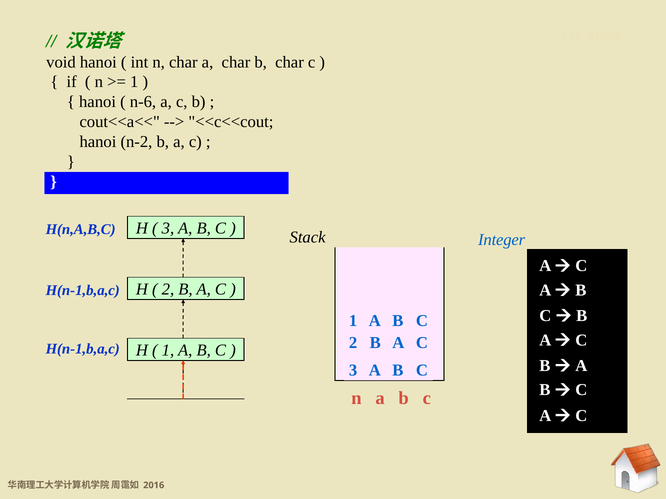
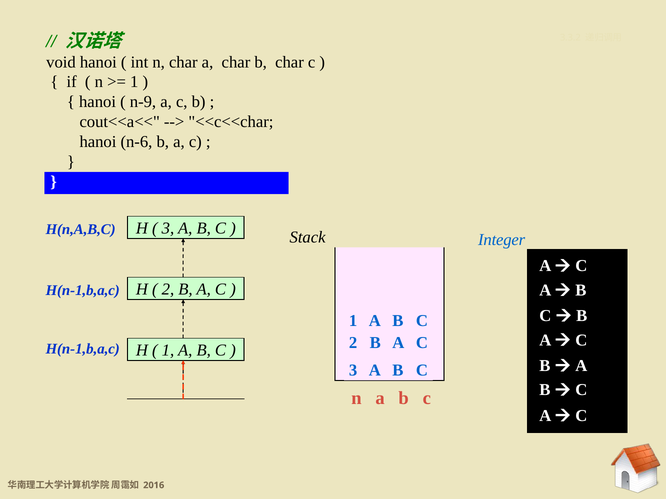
n-6: n-6 -> n-9 (143, 102)
<<c<<cout: <<c<<cout -> <<c<<char (231, 122)
n-2: n-2 -> n-6 (136, 142)
